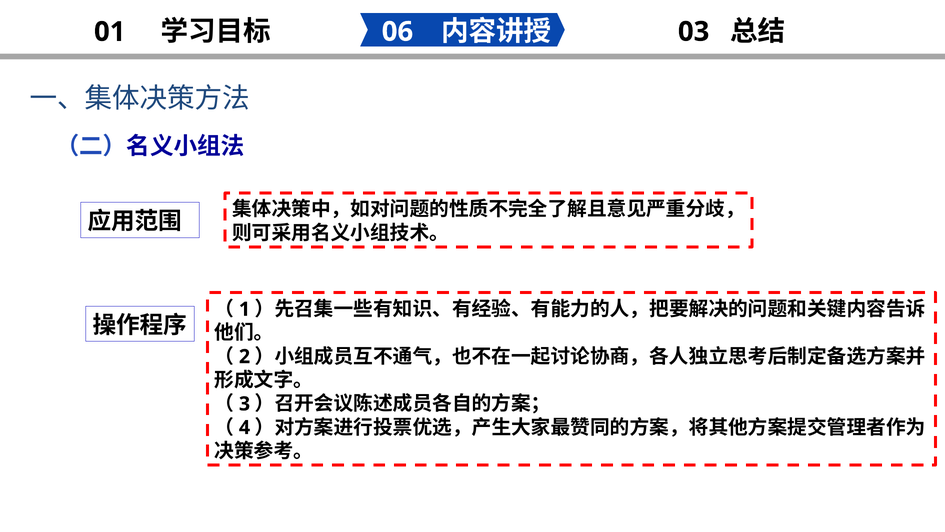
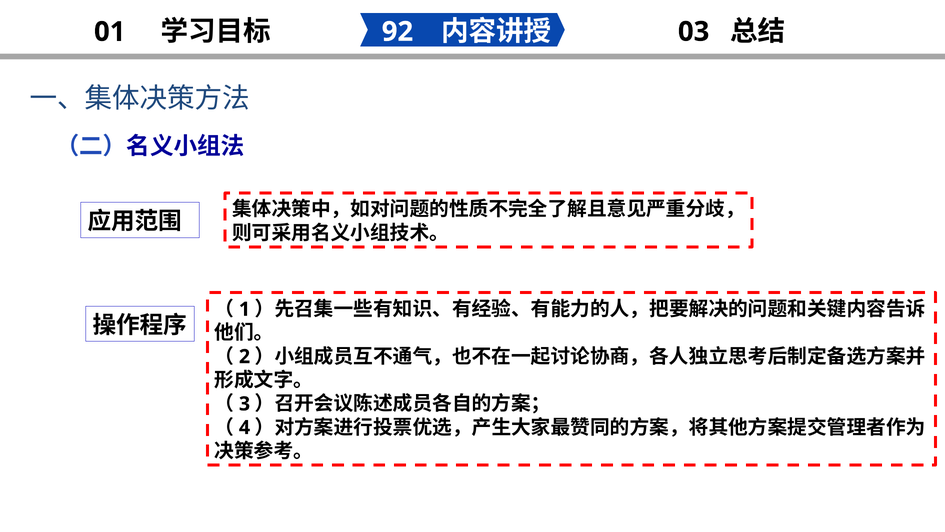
06: 06 -> 92 (397, 32)
